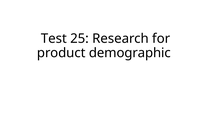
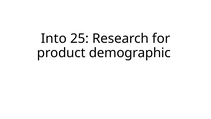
Test: Test -> Into (54, 39)
